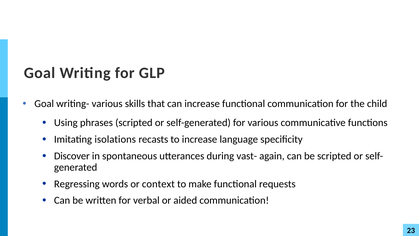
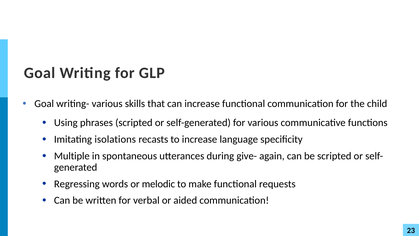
Discover: Discover -> Multiple (72, 156)
vast-: vast- -> give- (247, 156)
context: context -> melodic (158, 184)
